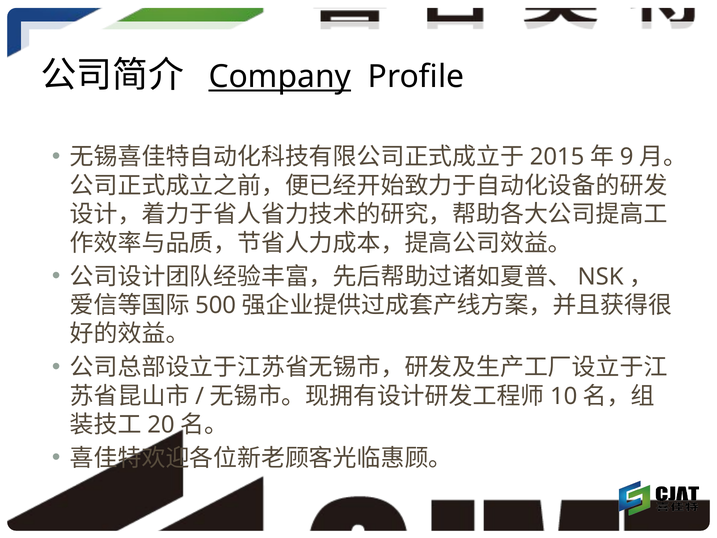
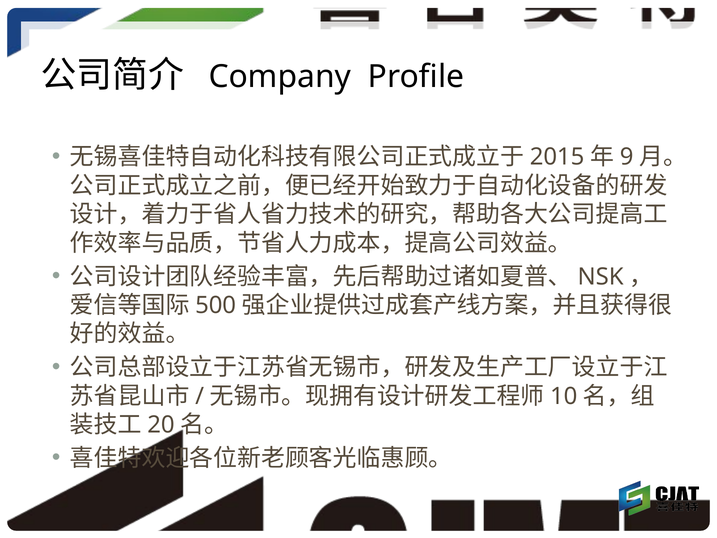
Company underline: present -> none (280, 77)
